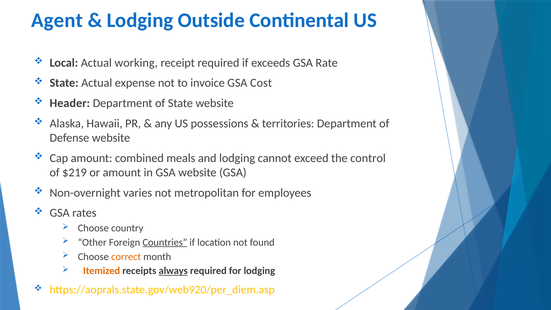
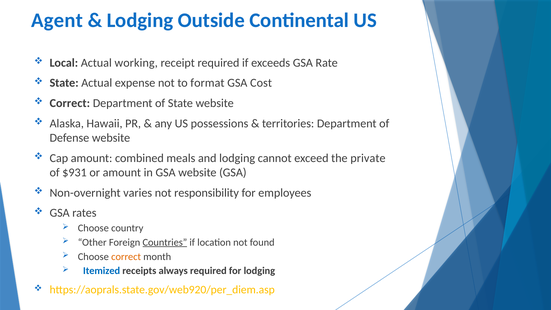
invoice: invoice -> format (207, 83)
Header: Header -> Correct (70, 103)
control: control -> private (368, 158)
$219: $219 -> $931 (75, 172)
metropolitan: metropolitan -> responsibility (207, 193)
Itemized colour: orange -> blue (102, 271)
always underline: present -> none (173, 271)
